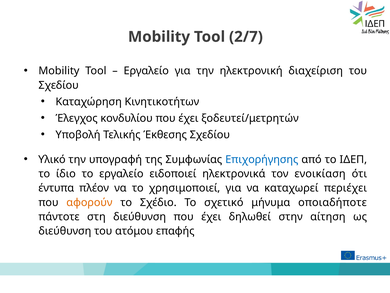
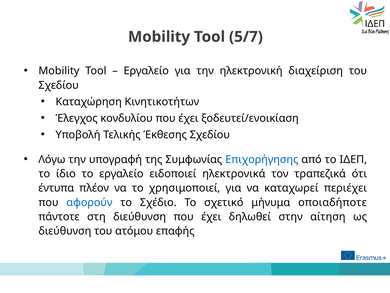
2/7: 2/7 -> 5/7 (246, 37)
ξοδευτεί/μετρητών: ξοδευτεί/μετρητών -> ξοδευτεί/ενοικίαση (250, 118)
Υλικό: Υλικό -> Λόγω (52, 159)
ενοικίαση: ενοικίαση -> τραπεζικά (320, 173)
αφορούν colour: orange -> blue (89, 202)
